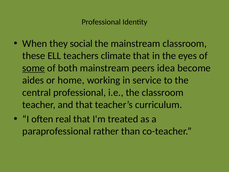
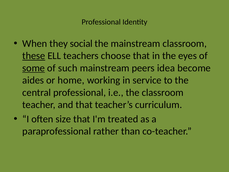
these underline: none -> present (34, 56)
climate: climate -> choose (116, 56)
both: both -> such (68, 68)
real: real -> size (63, 119)
